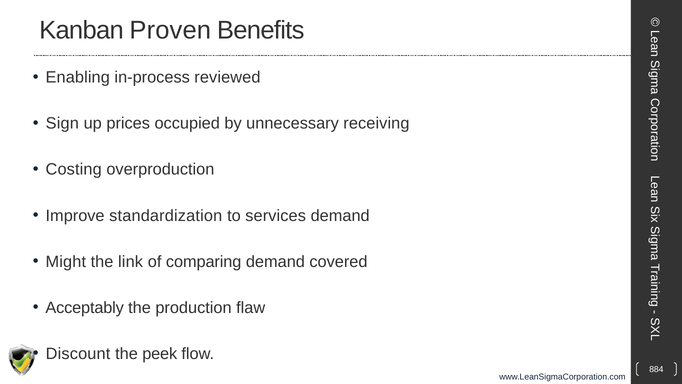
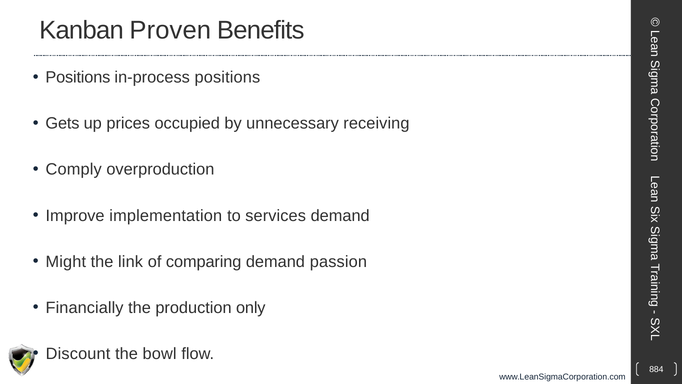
Enabling: Enabling -> Positions (78, 77)
in-process reviewed: reviewed -> positions (227, 77)
Sign: Sign -> Gets (62, 123)
Costing: Costing -> Comply (74, 169)
standardization: standardization -> implementation (166, 215)
covered: covered -> passion (338, 261)
Acceptably: Acceptably -> Financially (85, 307)
flaw: flaw -> only (251, 307)
peek: peek -> bowl (160, 353)
